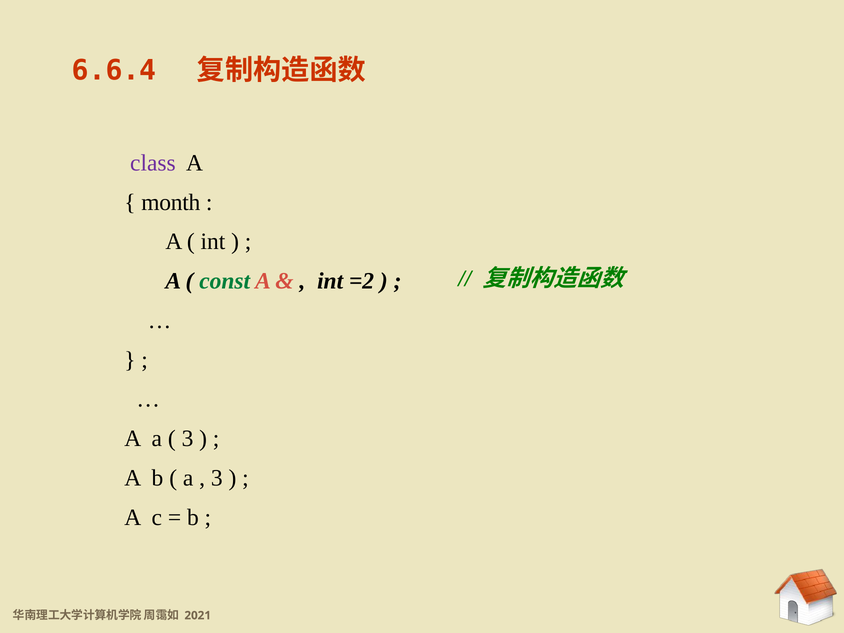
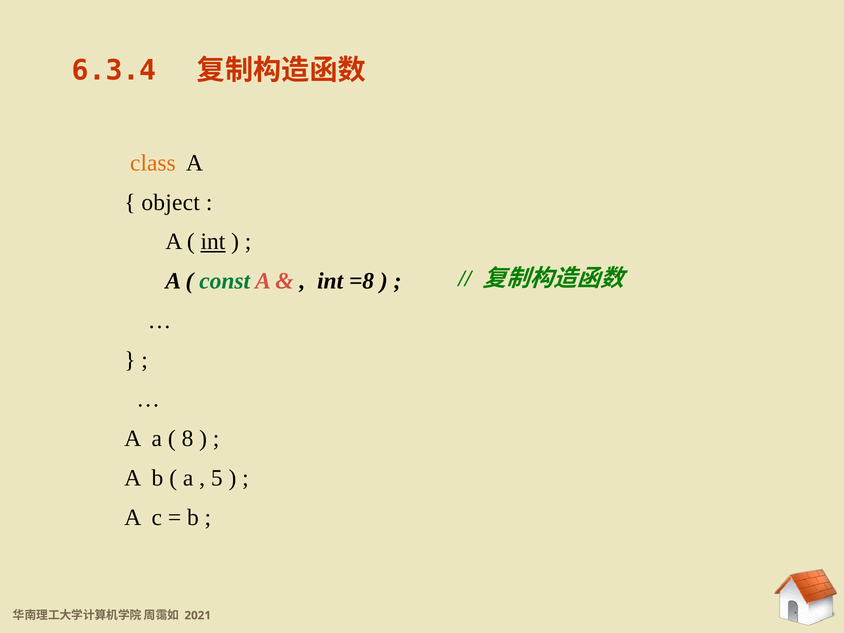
6.6.4: 6.6.4 -> 6.3.4 (114, 71)
class colour: purple -> orange (153, 163)
month: month -> object (171, 202)
int underline: none -> present (213, 242)
=2: =2 -> =8 (362, 281)
3: 3 -> 8 (188, 439)
3: 3 -> 5 (217, 478)
